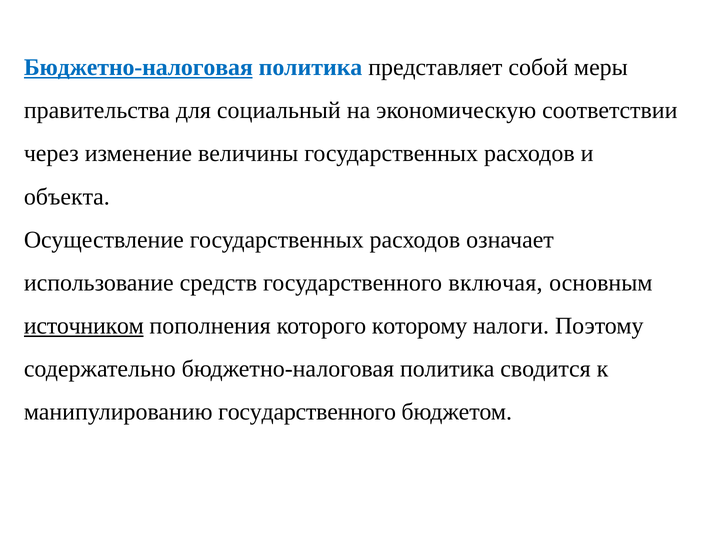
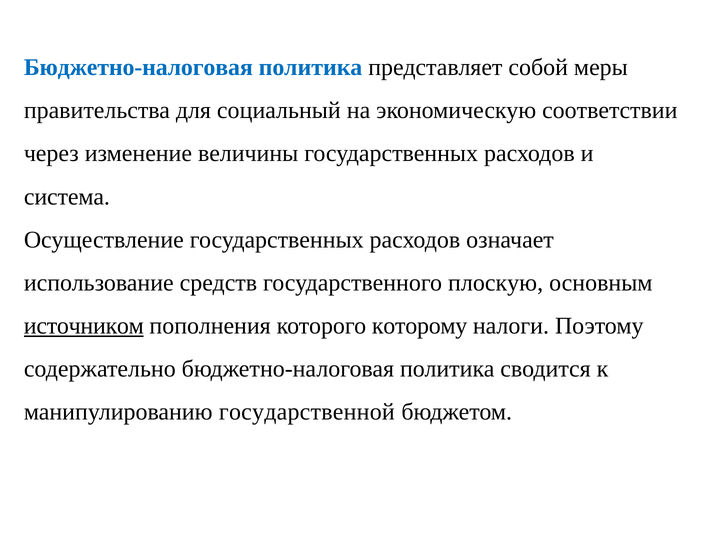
Бюджетно-налоговая underline: present -> none (138, 68)
объекта: объекта -> система (67, 197)
включая: включая -> плоскую (496, 283)
манипулированию государственного: государственного -> государственной (307, 412)
